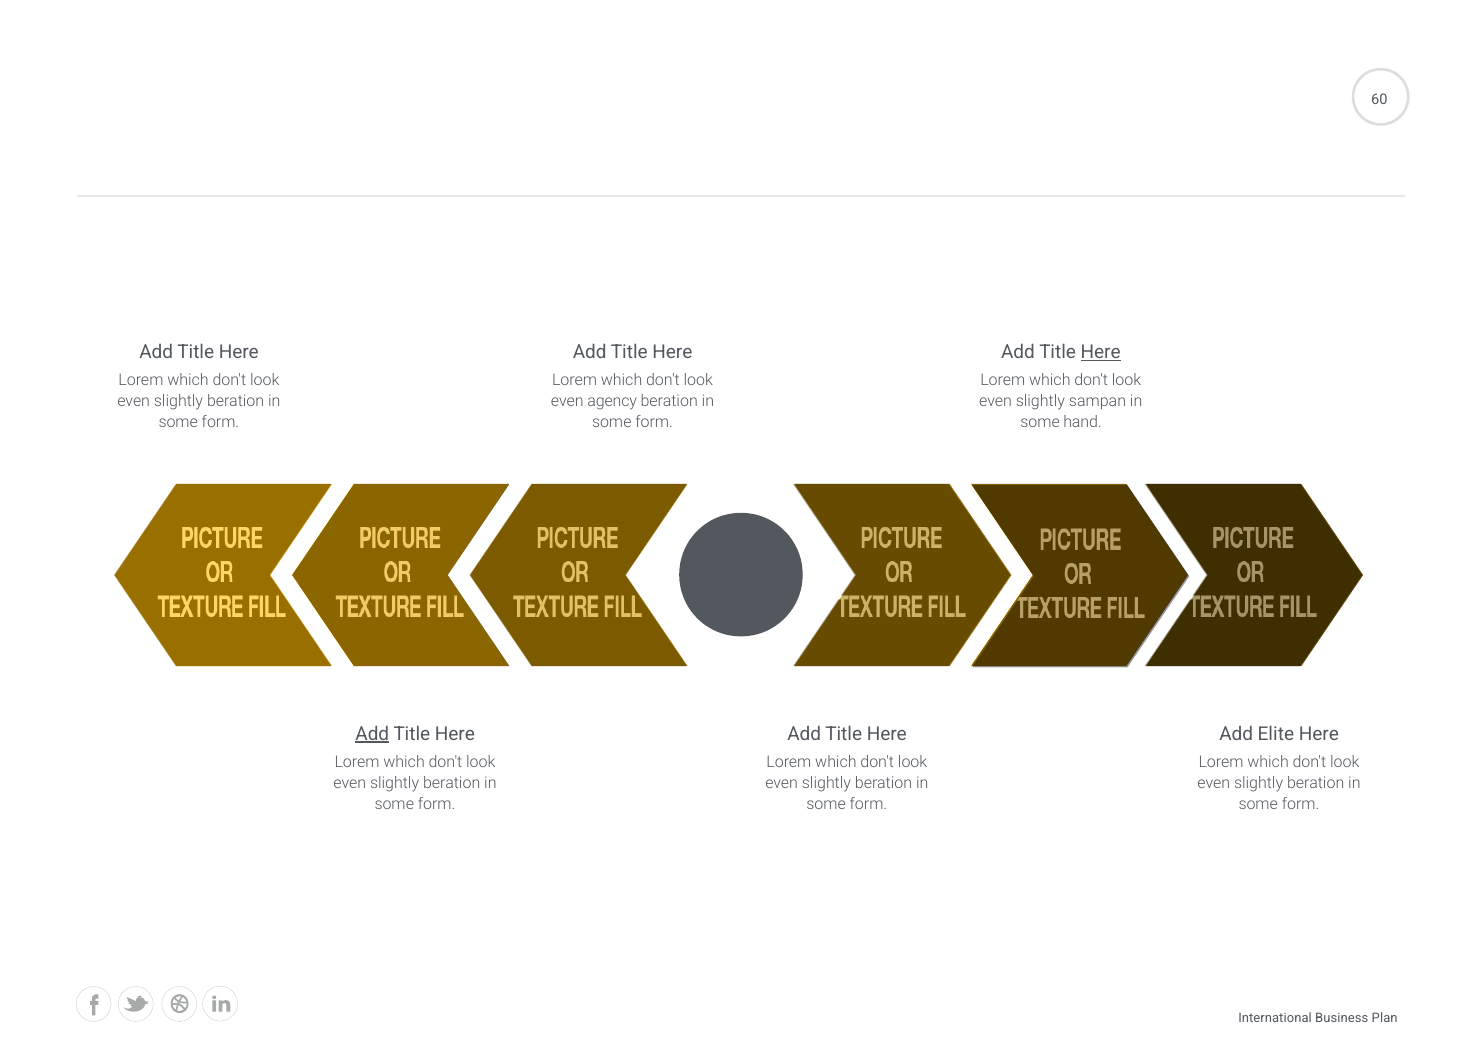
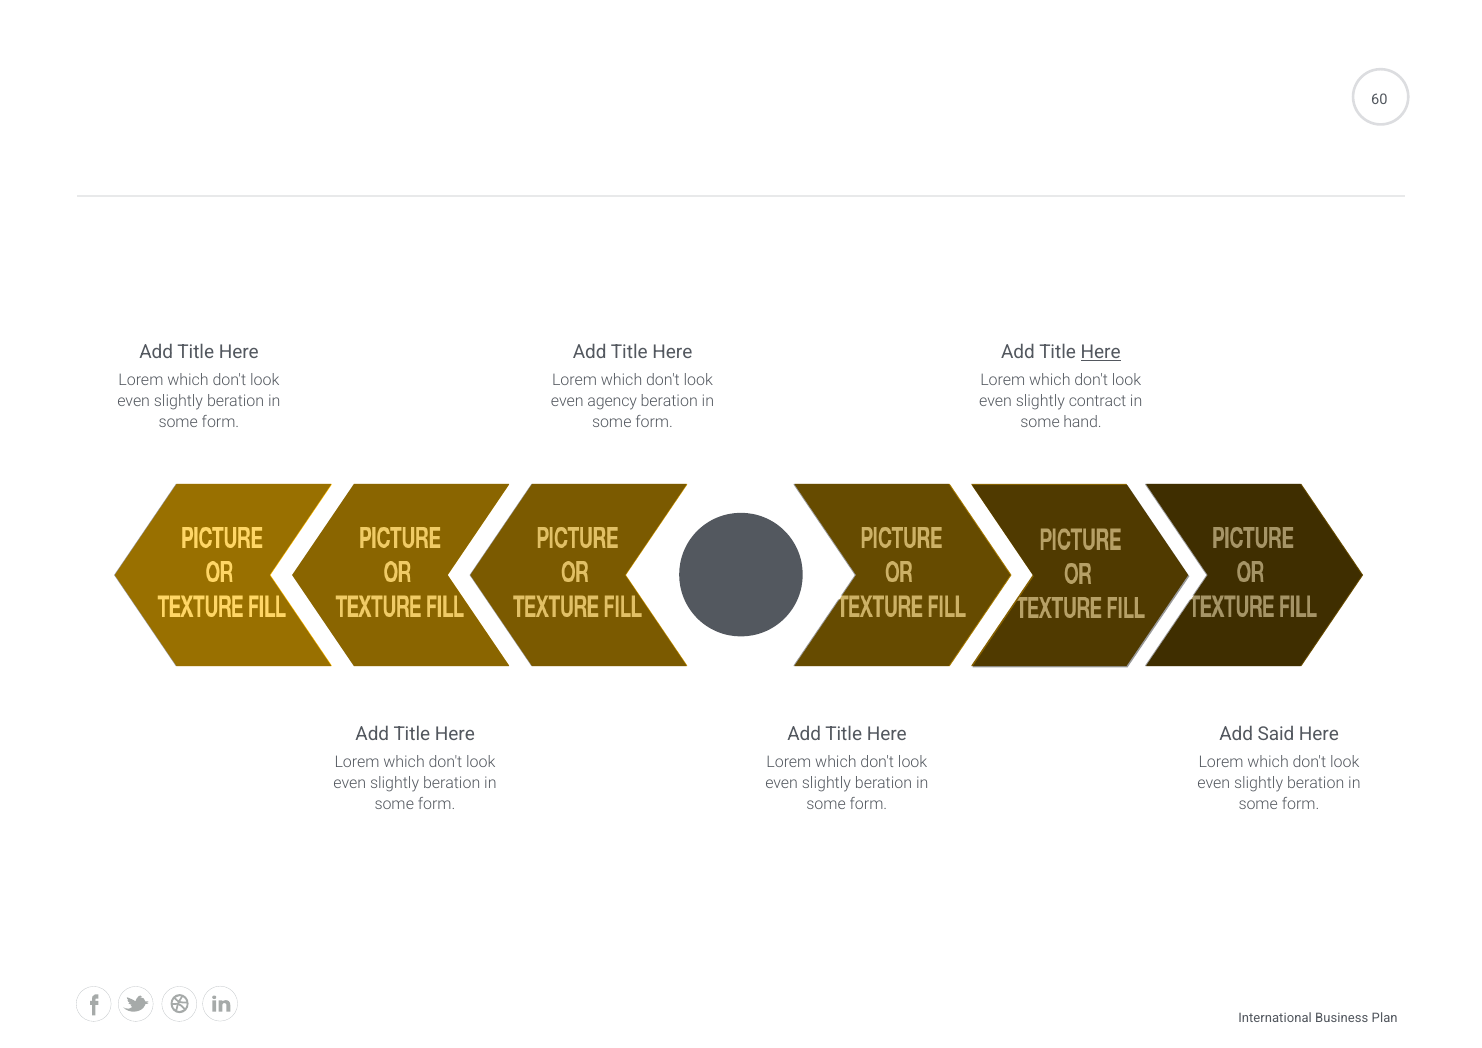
sampan: sampan -> contract (1098, 401)
Add underline: present -> none (372, 733)
Elite: Elite -> Said (1276, 733)
